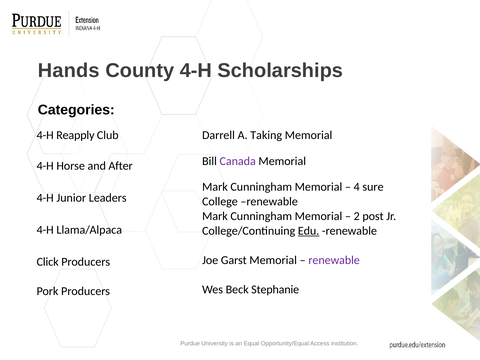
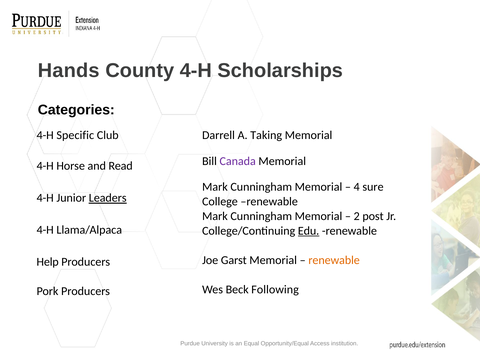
Reapply: Reapply -> Specific (75, 135)
After: After -> Read (121, 166)
Leaders underline: none -> present (108, 198)
renewable colour: purple -> orange (334, 260)
Click: Click -> Help (48, 262)
Stephanie: Stephanie -> Following (275, 289)
